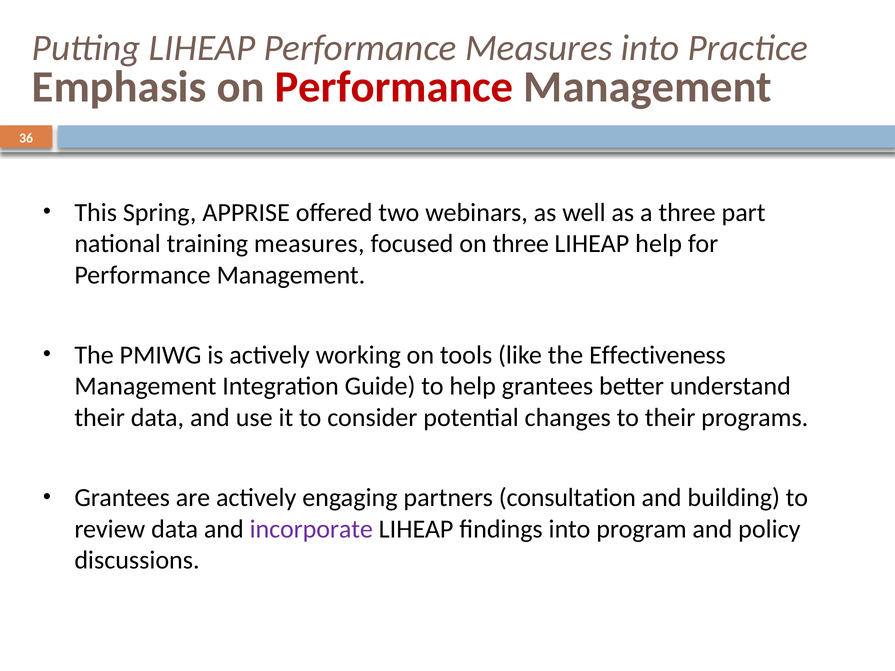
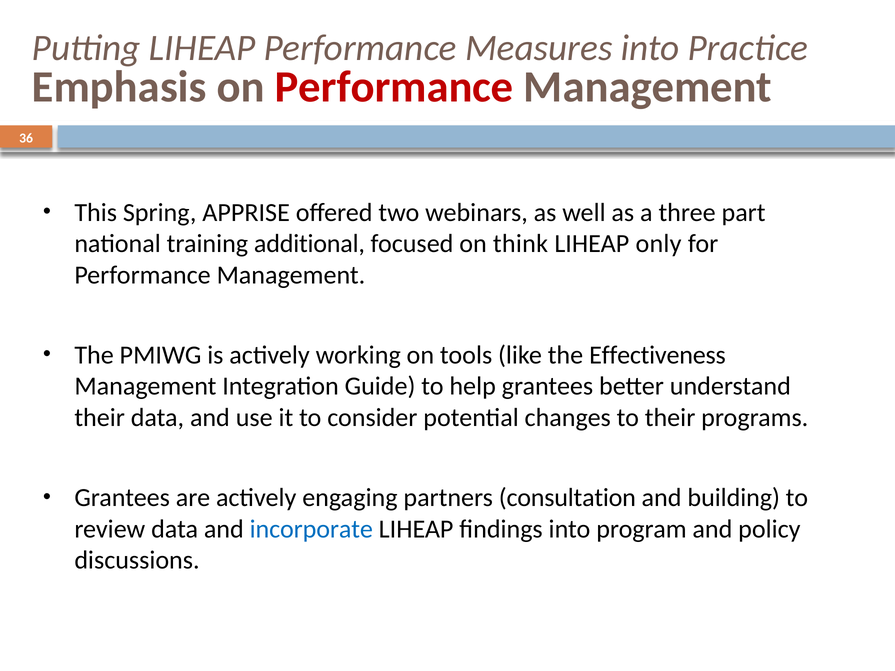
training measures: measures -> additional (309, 244)
on three: three -> think (520, 244)
LIHEAP help: help -> only (659, 244)
incorporate colour: purple -> blue (311, 529)
